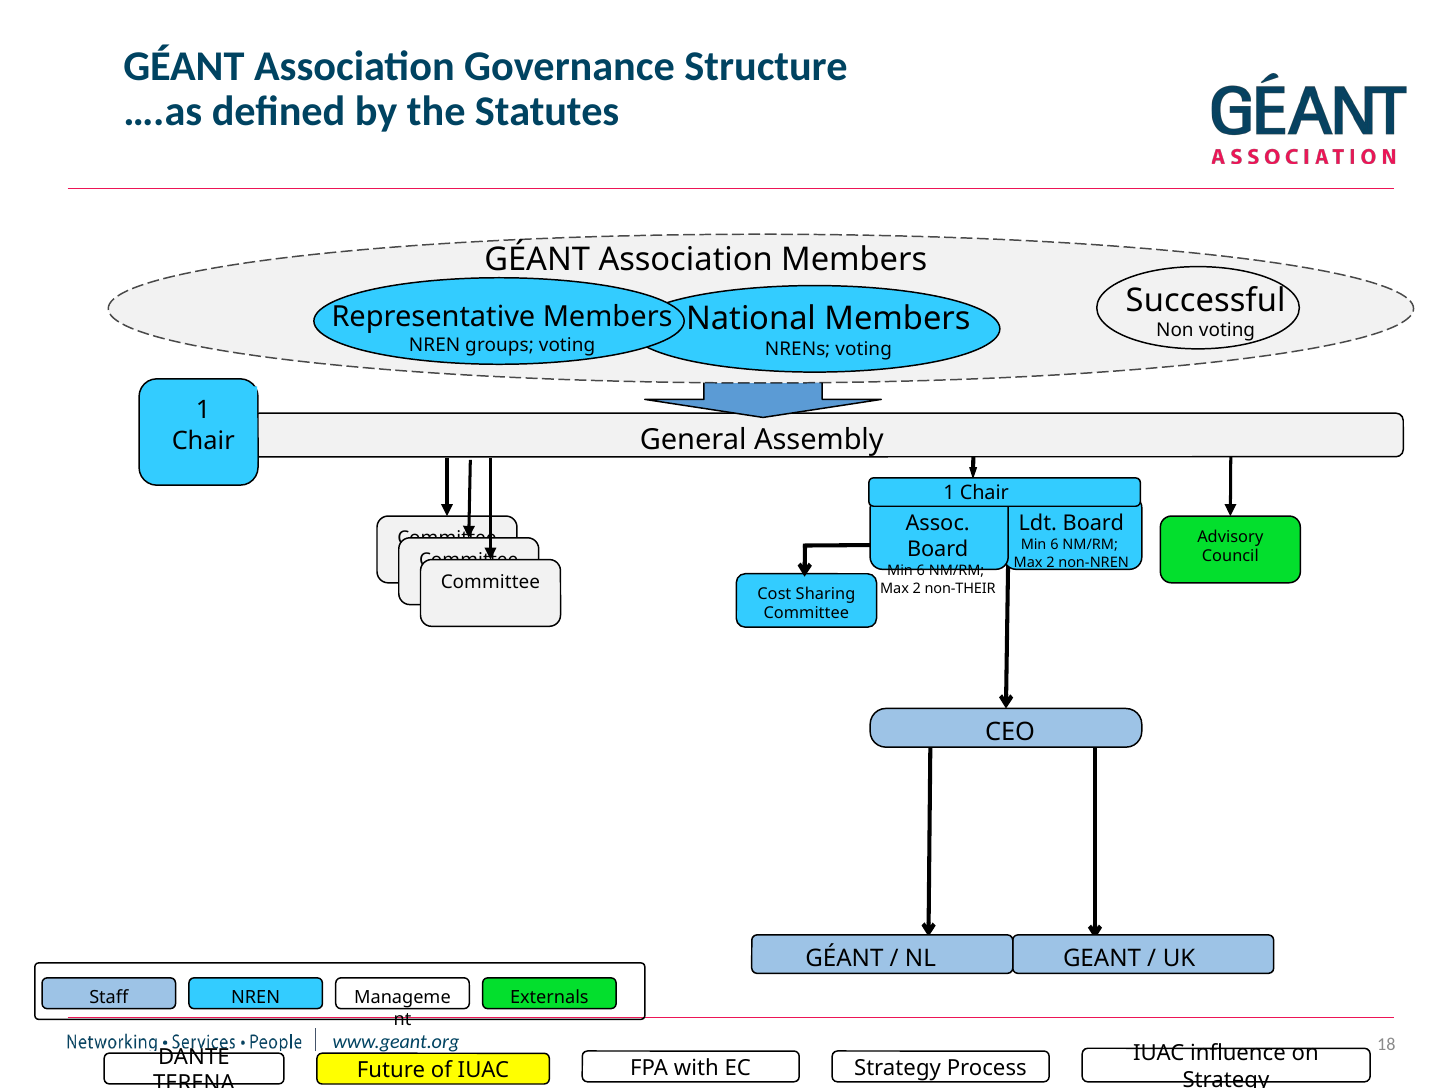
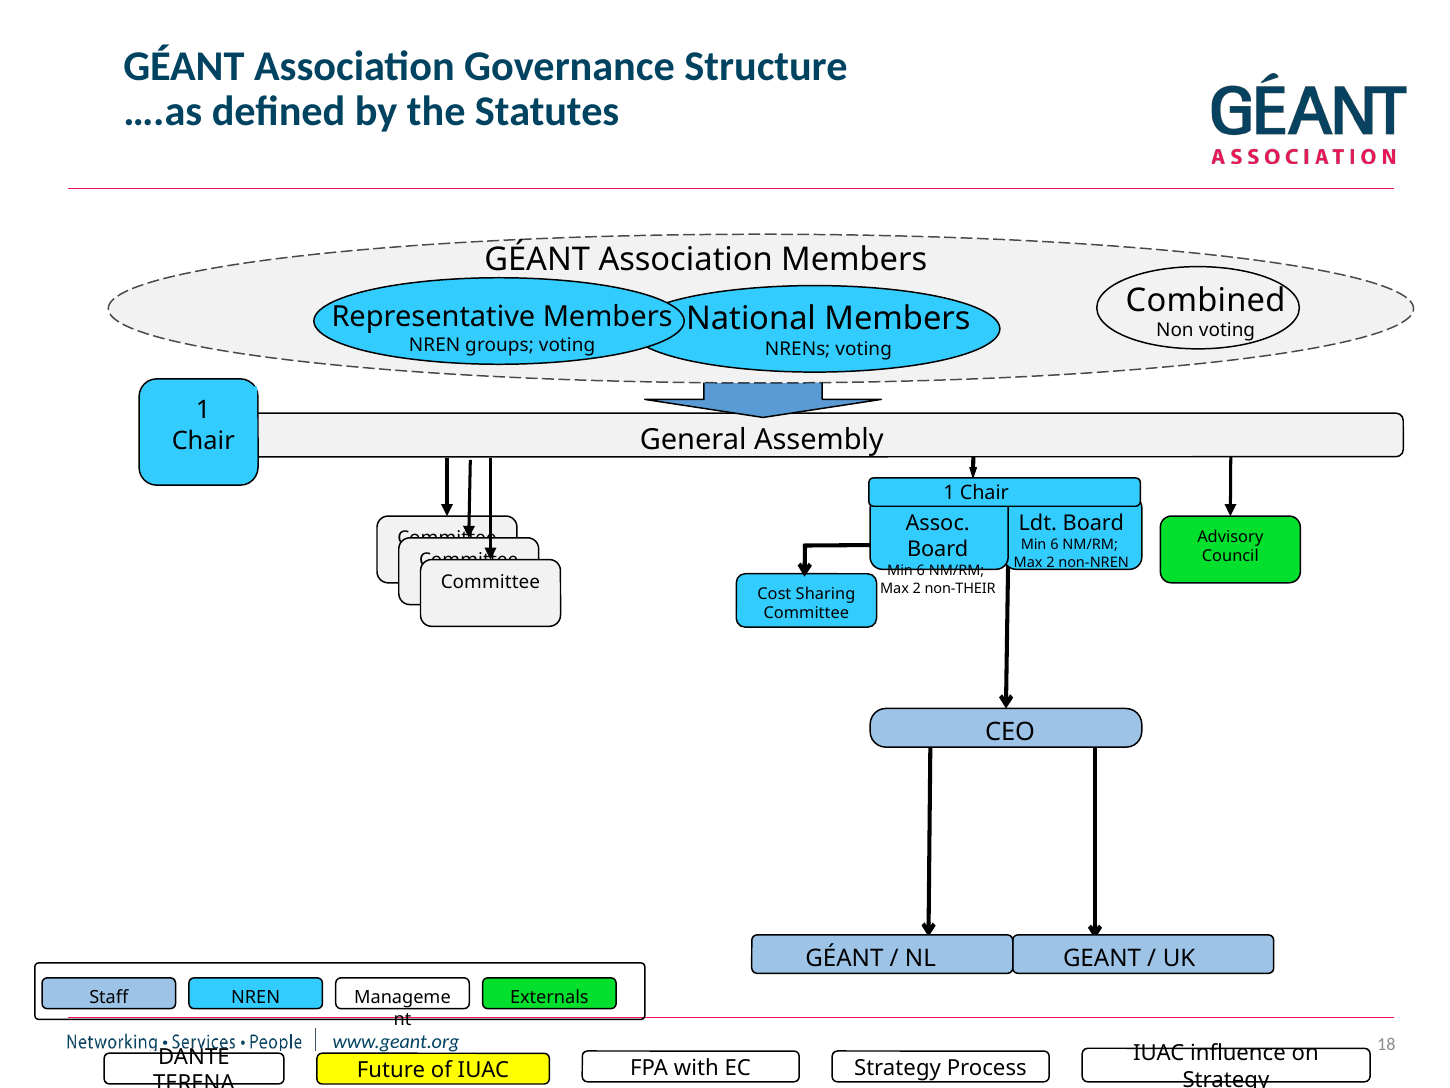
Successful: Successful -> Combined (1206, 300)
